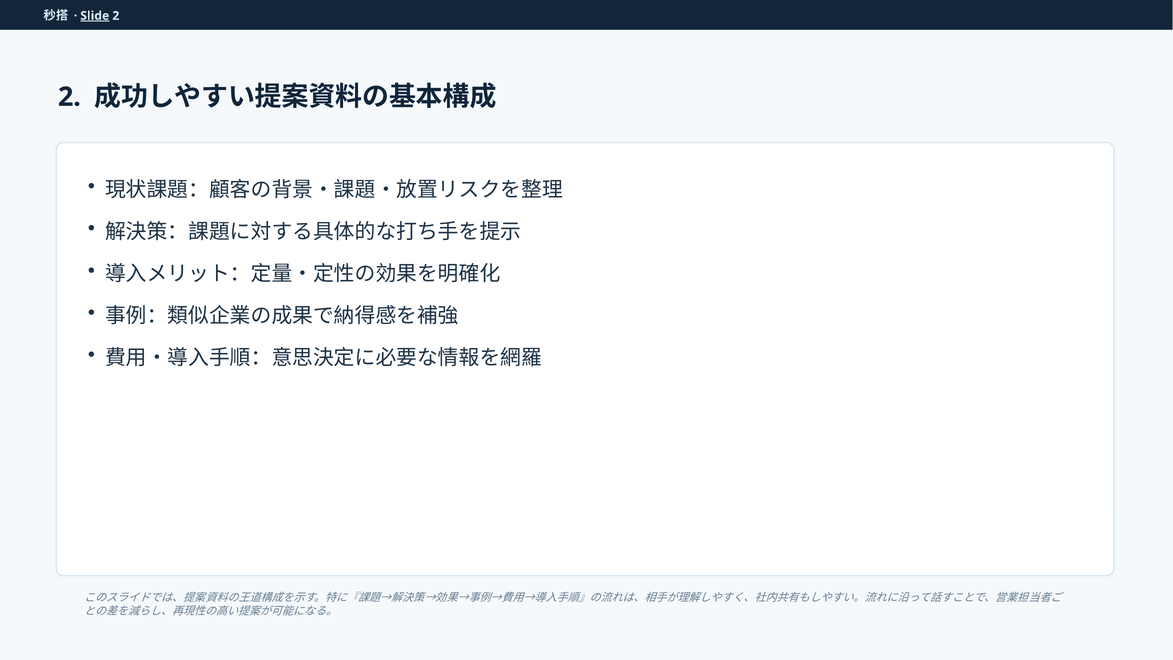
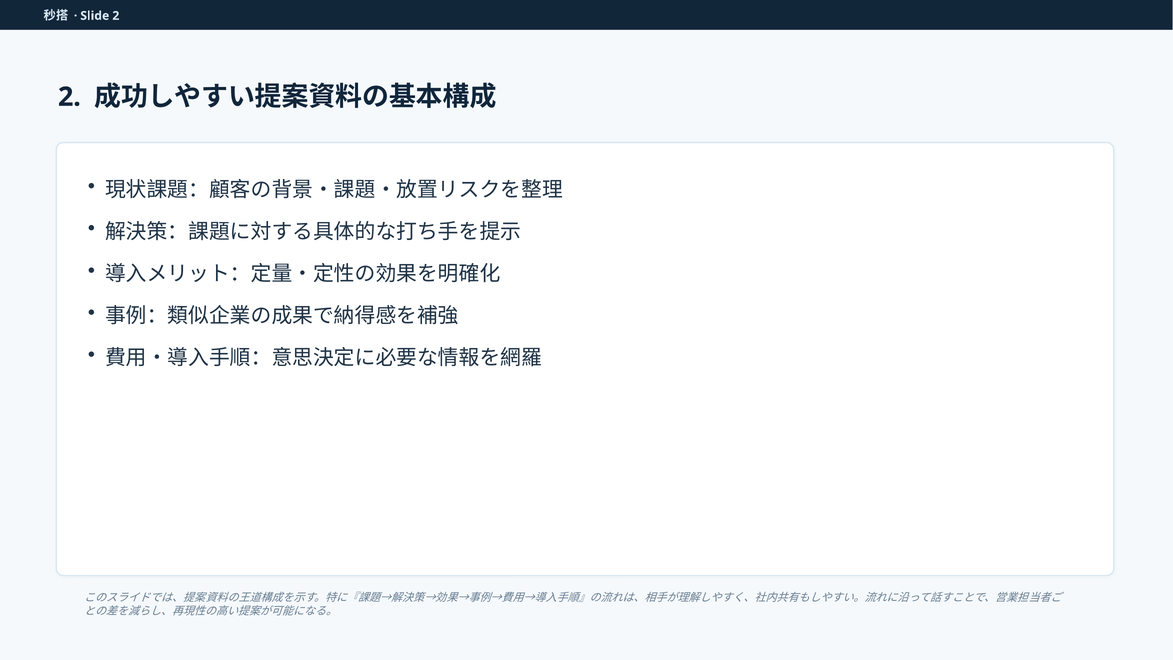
Slide underline: present -> none (95, 16)
